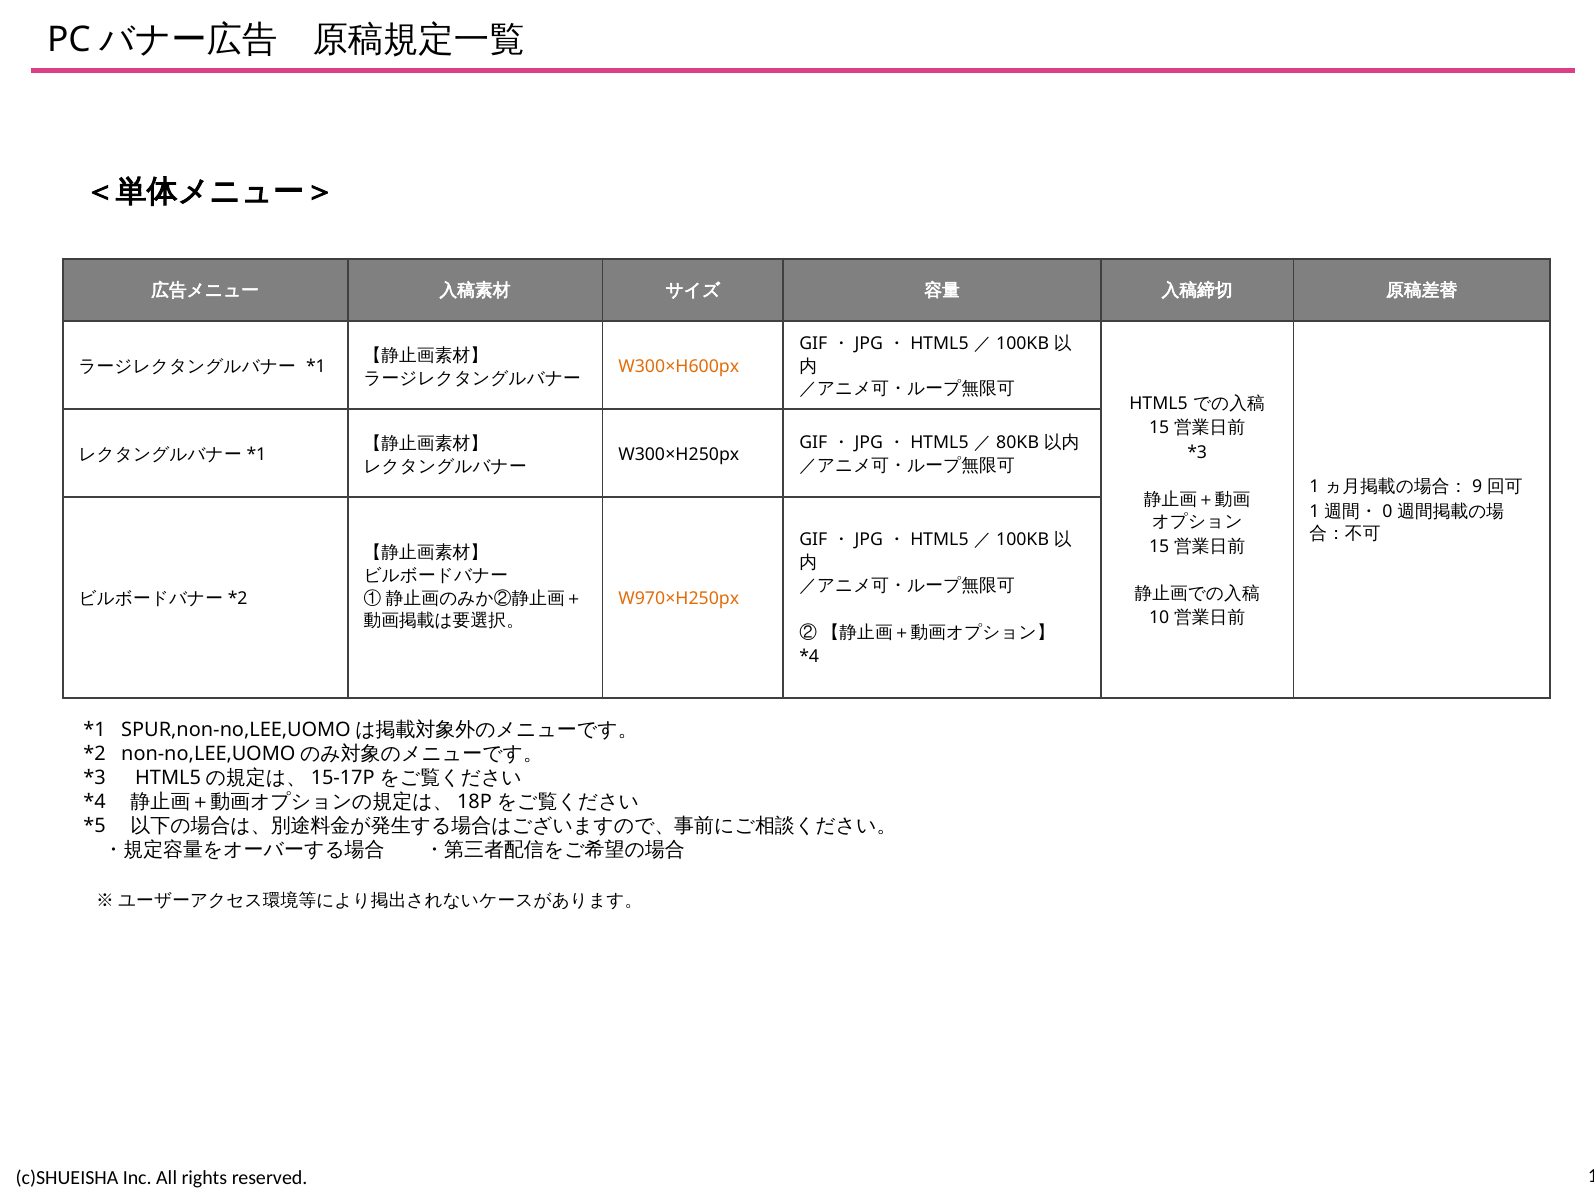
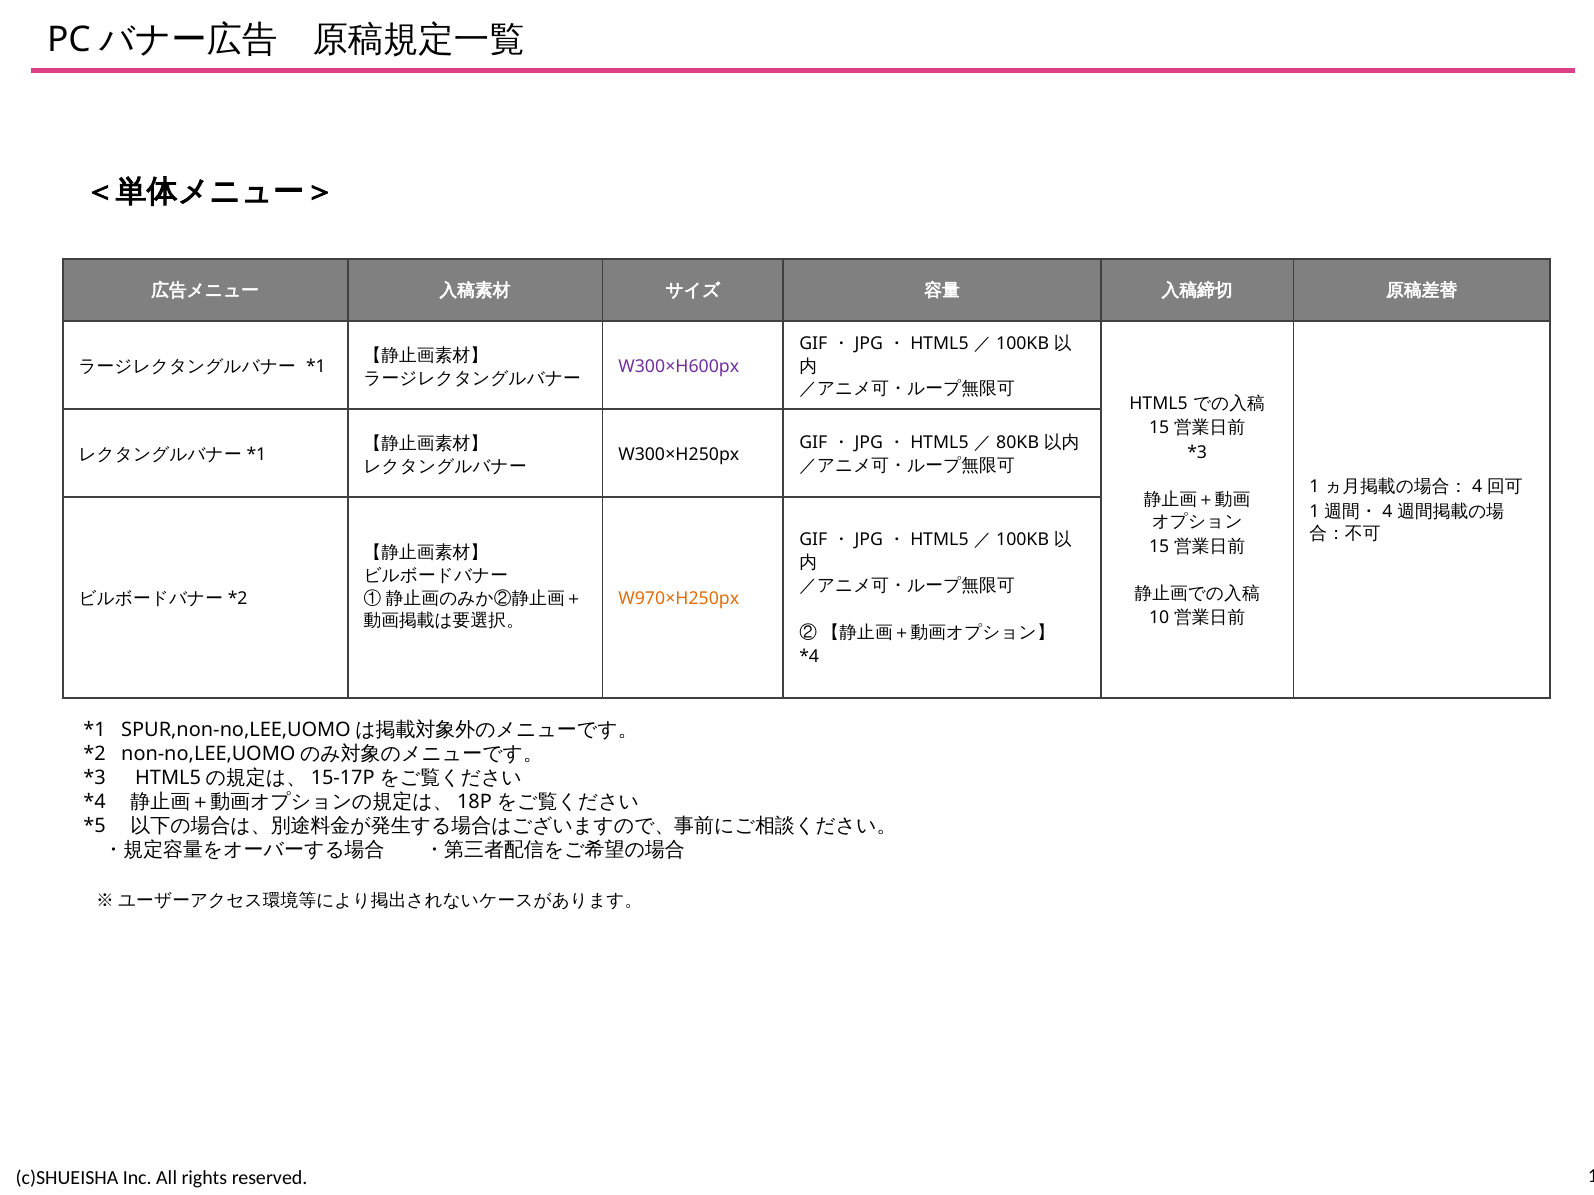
W300×H600px colour: orange -> purple (679, 367)
9: 9 -> 4 (1477, 487)
0: 0 -> 4 (1387, 512)
